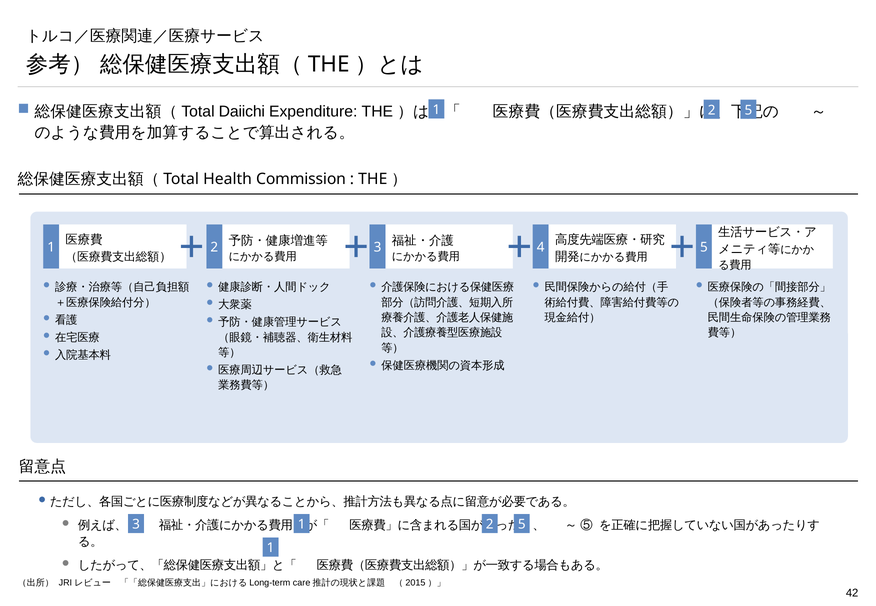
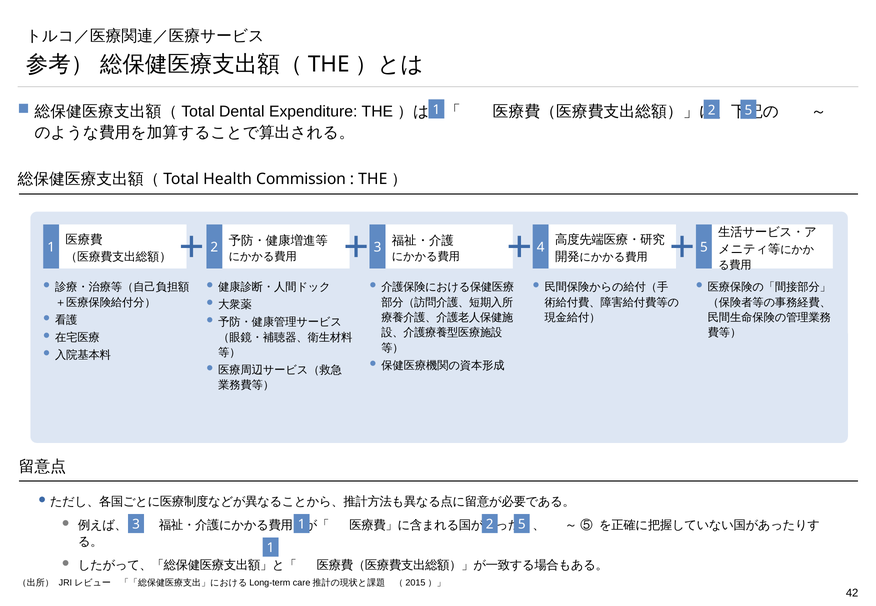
Daiichi: Daiichi -> Dental (242, 112)
